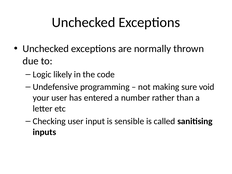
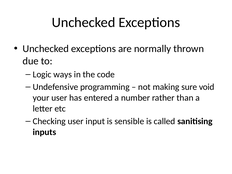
likely: likely -> ways (63, 74)
